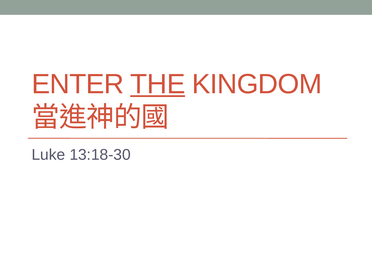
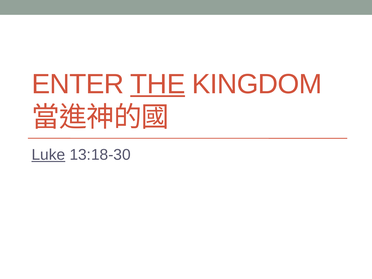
Luke underline: none -> present (48, 155)
